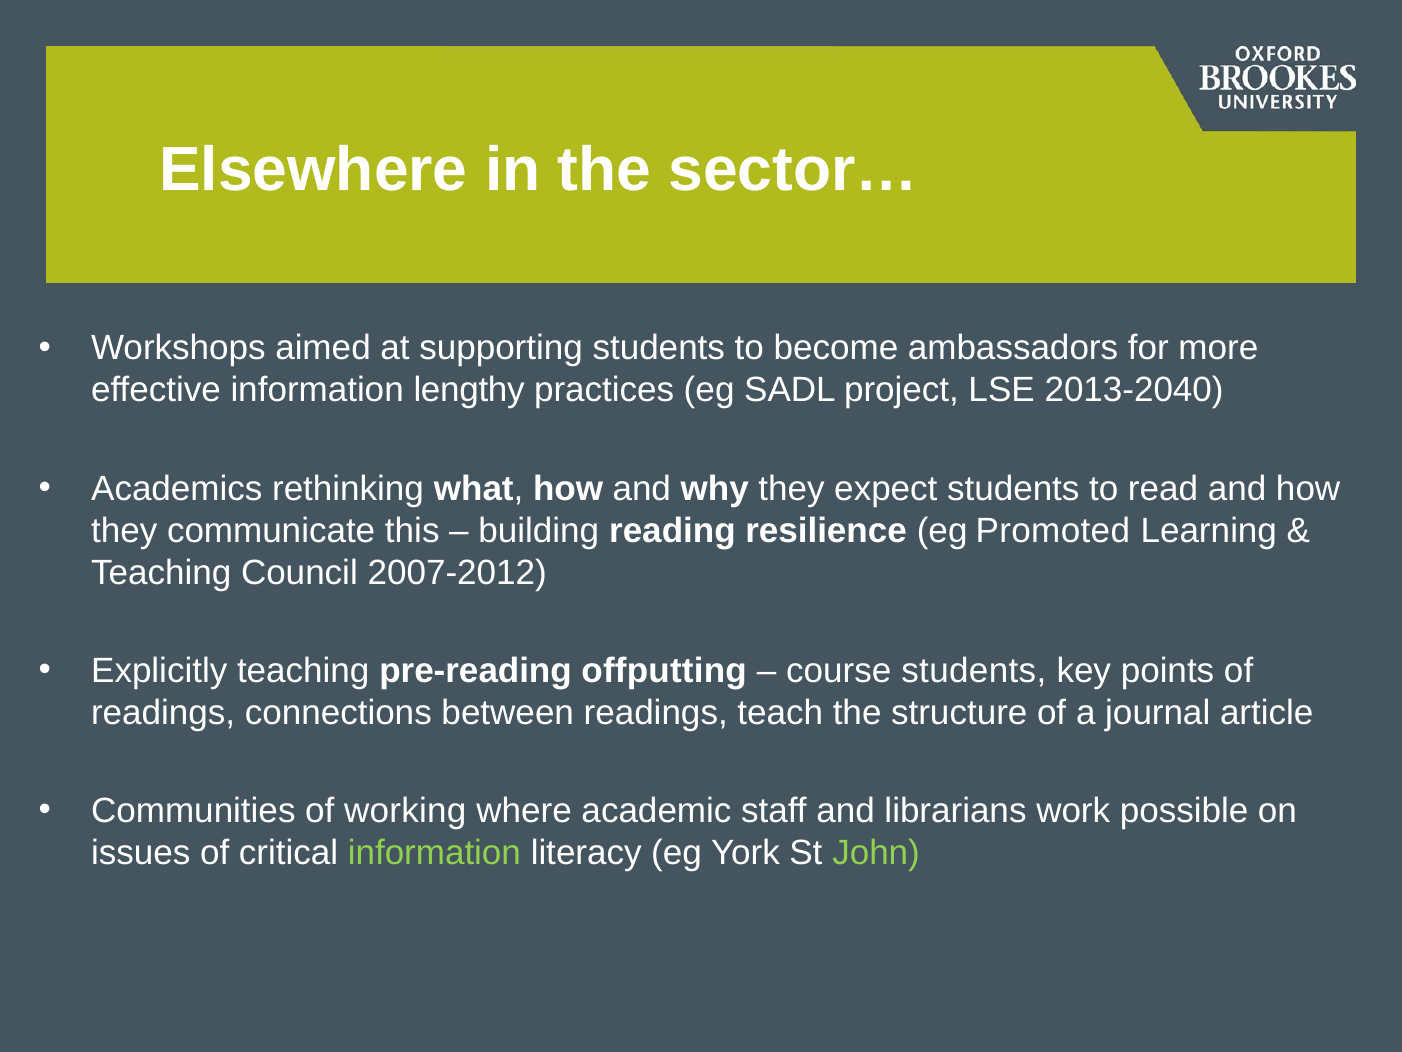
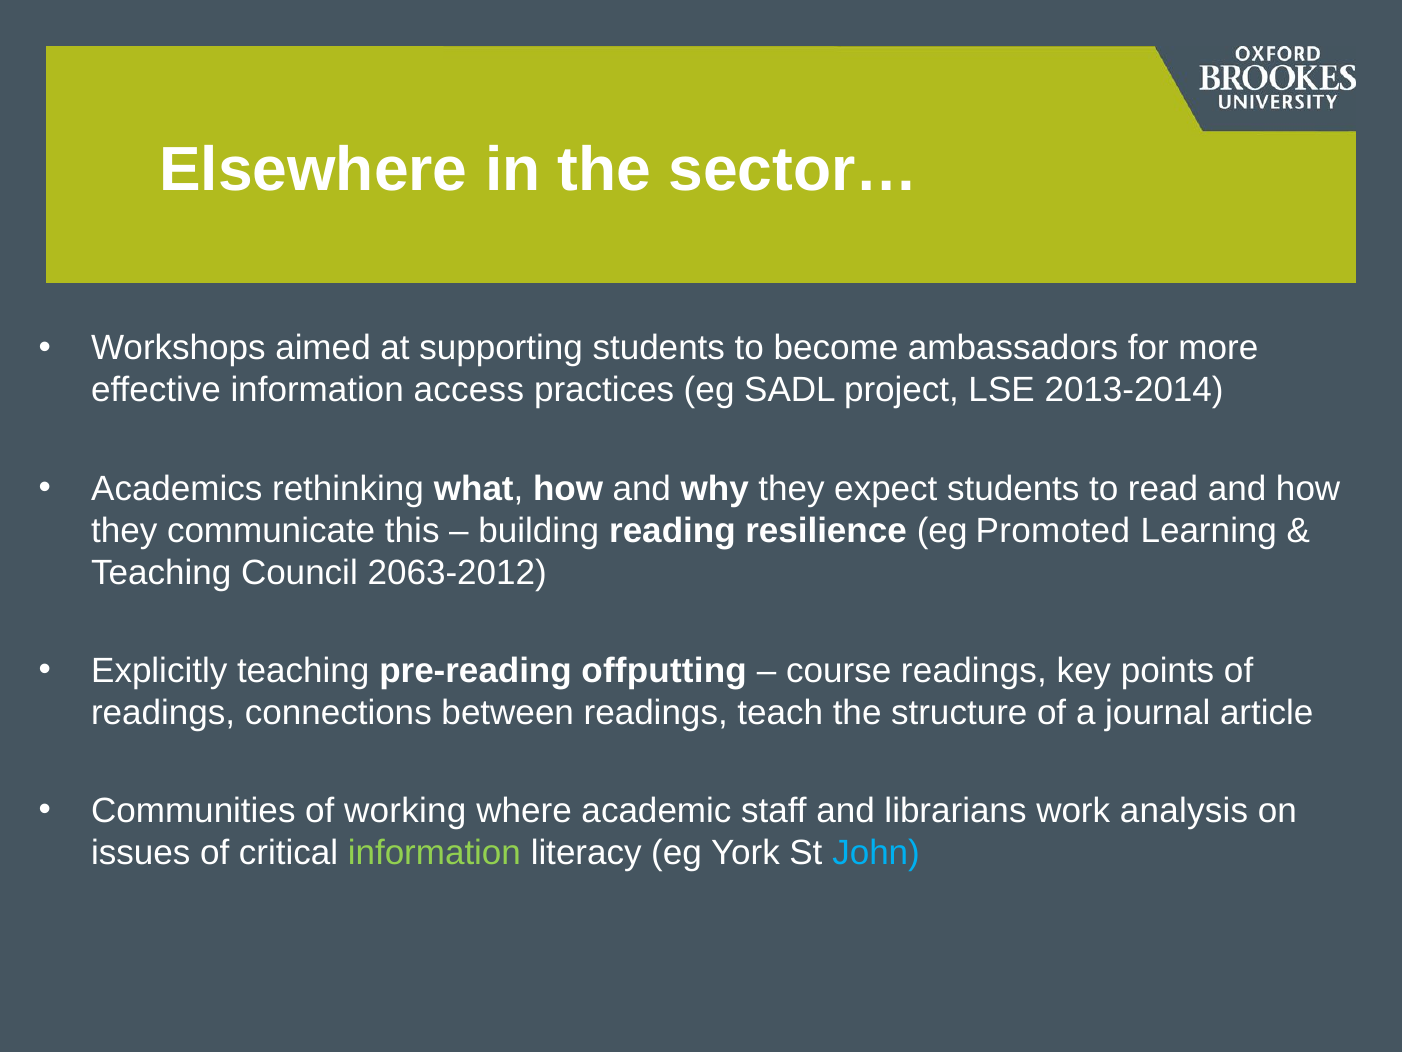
lengthy: lengthy -> access (469, 390)
2013-2040: 2013-2040 -> 2013-2014 (1134, 390)
2007-2012: 2007-2012 -> 2063-2012 (457, 572)
course students: students -> readings (974, 671)
possible: possible -> analysis (1184, 811)
John colour: light green -> light blue (876, 853)
